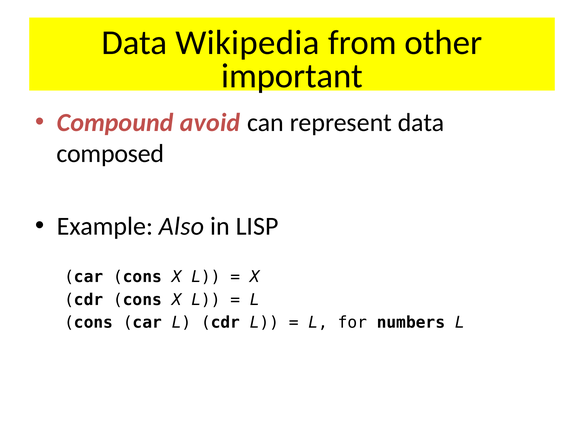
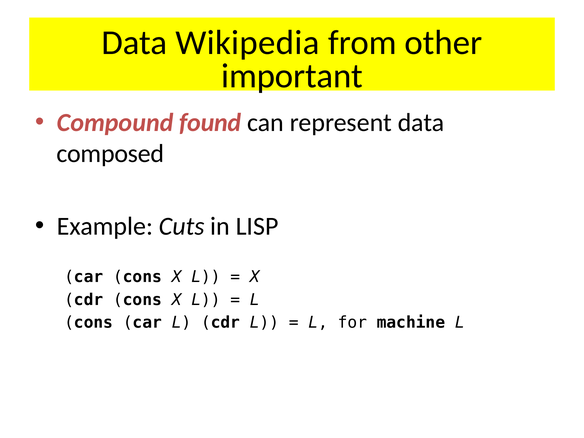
avoid: avoid -> found (210, 123)
Also: Also -> Cuts (182, 226)
numbers: numbers -> machine (411, 322)
